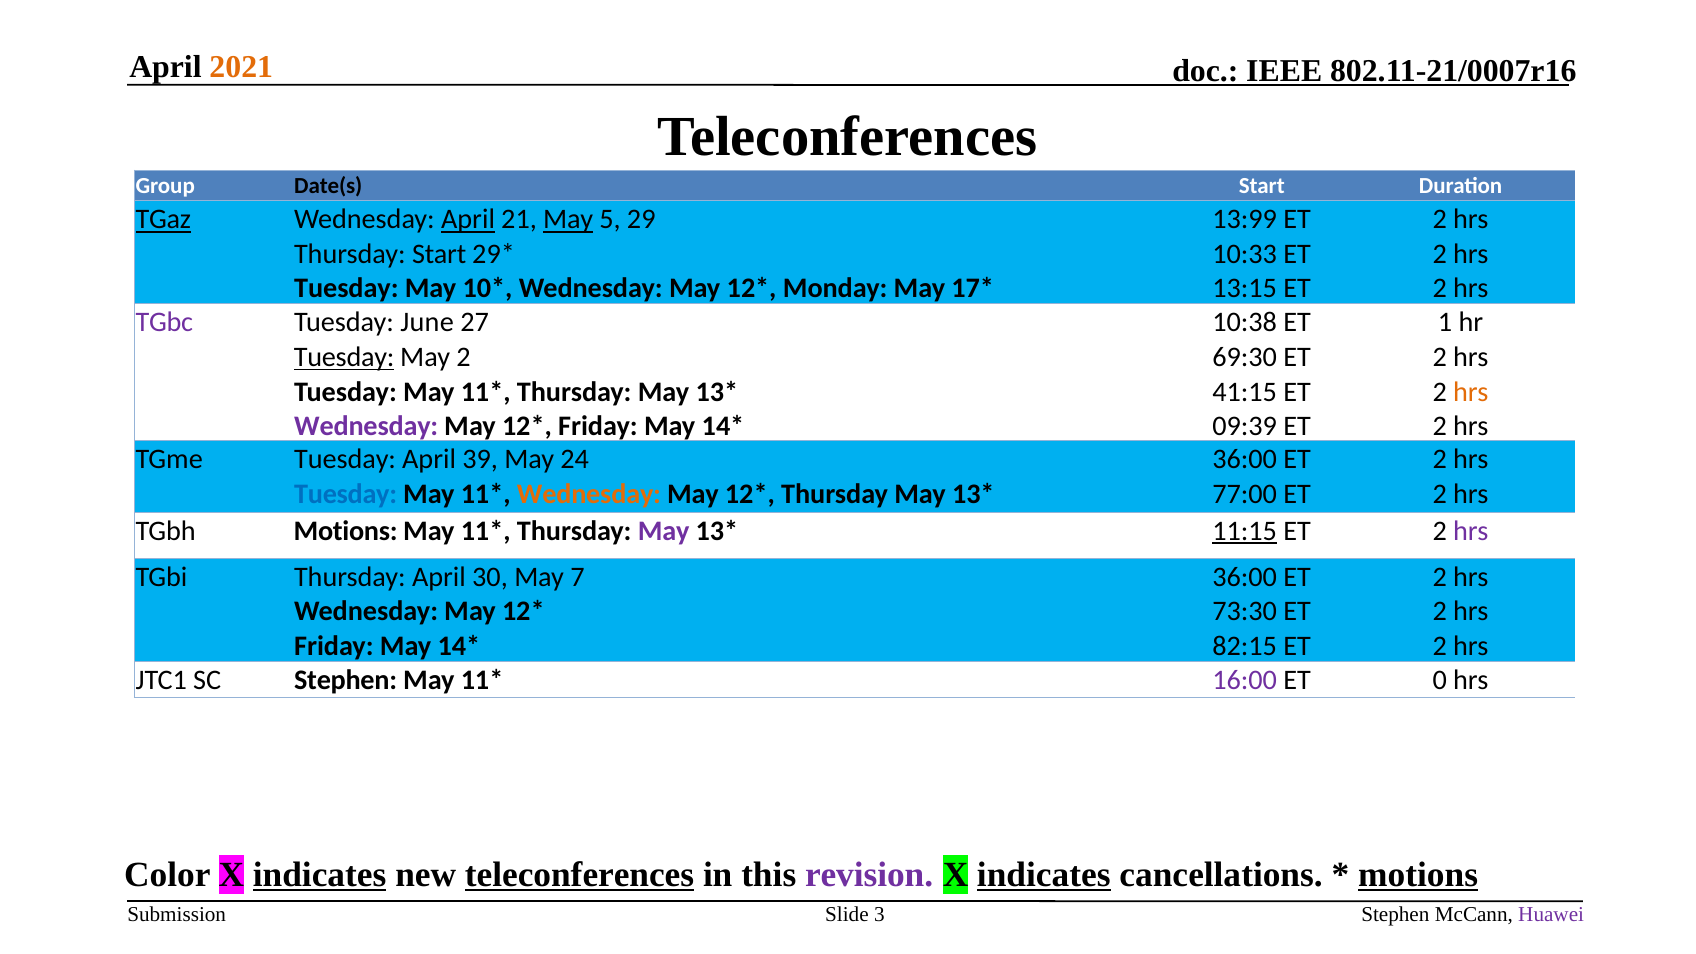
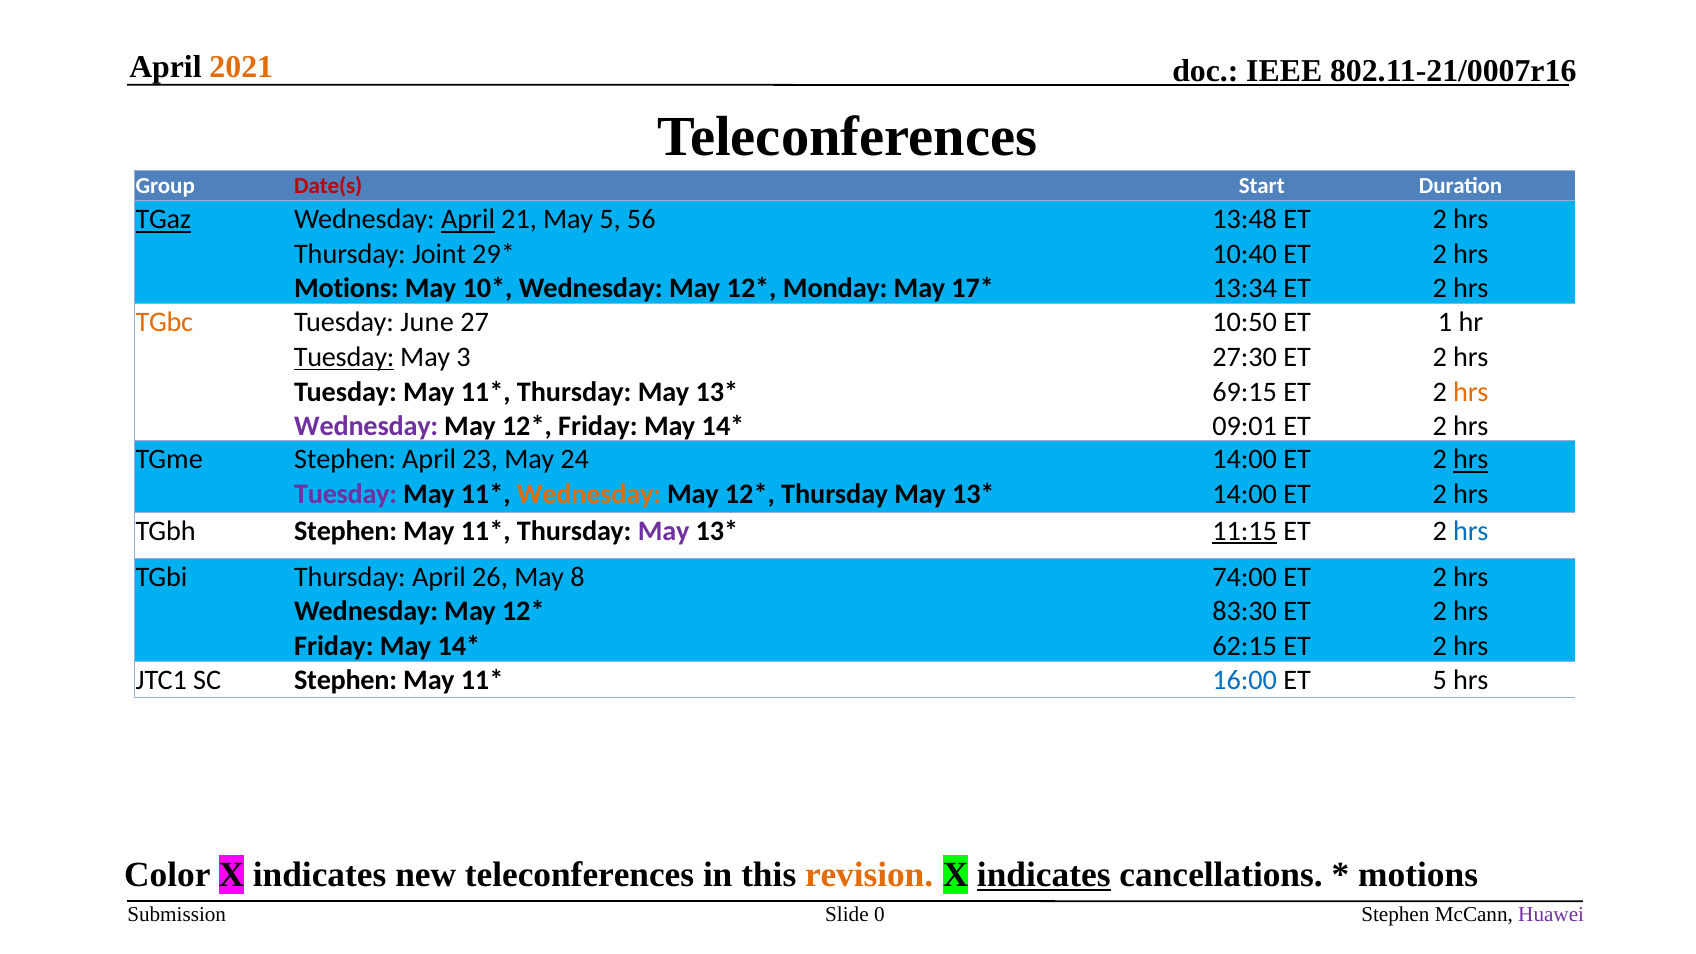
Date(s colour: black -> red (328, 186)
May underline: present -> none (568, 220)
29: 29 -> 56 (641, 220)
13:99: 13:99 -> 13:48 (1245, 220)
Thursday Start: Start -> Joint (439, 254)
10:33: 10:33 -> 10:40 (1245, 254)
Tuesday: Tuesday -> Motions (346, 289)
13:15: 13:15 -> 13:34 (1245, 289)
TGbc colour: purple -> orange (164, 323)
10:38: 10:38 -> 10:50 (1245, 323)
May 2: 2 -> 3 (464, 357)
69:30: 69:30 -> 27:30 (1245, 357)
41:15: 41:15 -> 69:15 (1245, 392)
09:39: 09:39 -> 09:01 (1245, 426)
TGme Tuesday: Tuesday -> Stephen (345, 460)
39: 39 -> 23 (480, 460)
36:00: 36:00 -> 14:00 (1245, 460)
hrs underline: none -> present (1471, 460)
Tuesday colour: blue -> purple (346, 494)
77:00: 77:00 -> 14:00 (1245, 494)
TGbh Motions: Motions -> Stephen (346, 531)
hrs colour: purple -> blue (1471, 531)
30: 30 -> 26 (490, 577)
7: 7 -> 8 (578, 577)
36:00: 36:00 -> 74:00 (1245, 577)
73:30: 73:30 -> 83:30 (1245, 612)
82:15: 82:15 -> 62:15 (1245, 646)
16:00 colour: purple -> blue (1245, 680)
ET 0: 0 -> 5 (1440, 680)
indicates underline: present -> none (320, 875)
teleconferences underline: present -> none (580, 875)
revision colour: purple -> orange (869, 875)
motions underline: present -> none (1418, 875)
3: 3 -> 0 (879, 915)
